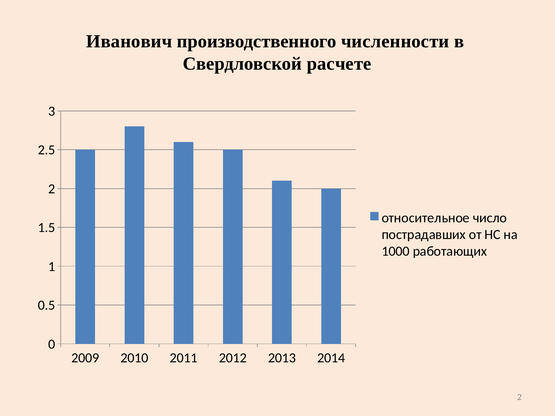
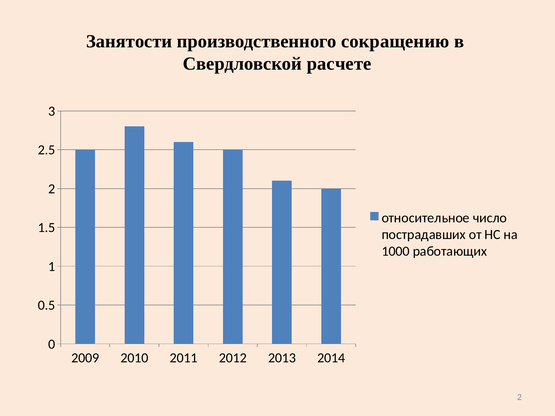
Иванович: Иванович -> Занятости (129, 42)
численности: численности -> сокращению (395, 42)
